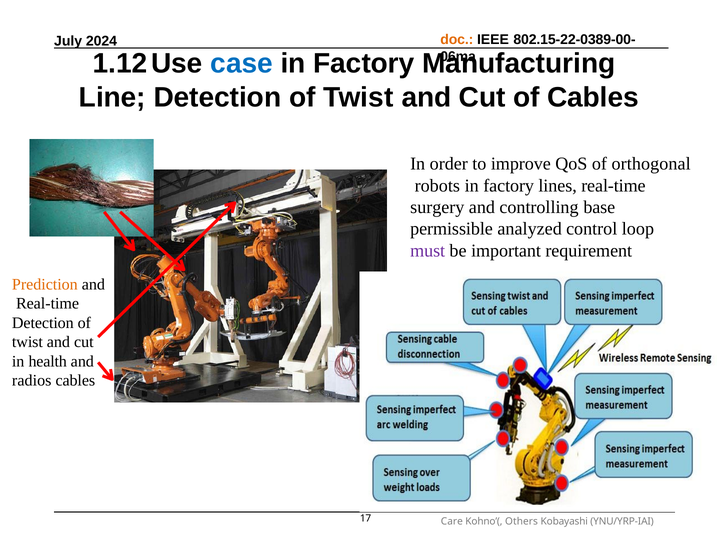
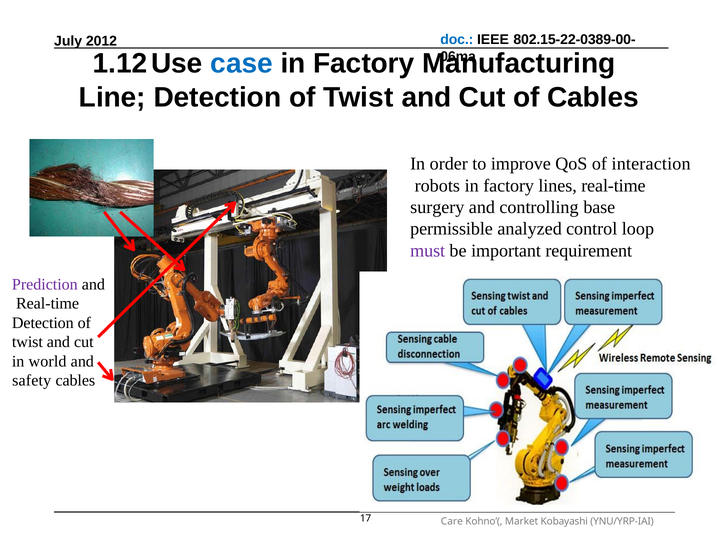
doc colour: orange -> blue (457, 40)
2024: 2024 -> 2012 (101, 41)
orthogonal: orthogonal -> interaction (651, 164)
Prediction colour: orange -> purple (45, 284)
health: health -> world (48, 361)
radios: radios -> safety (32, 381)
Others: Others -> Market (522, 521)
